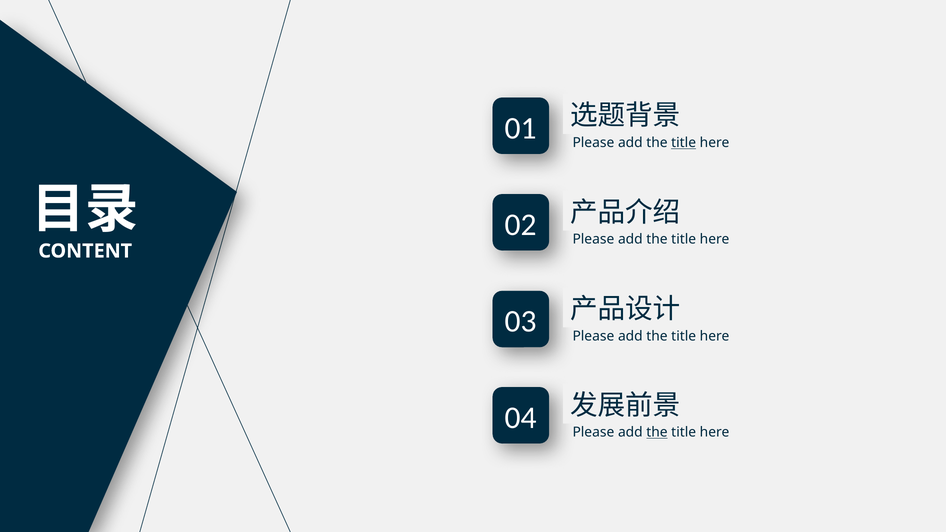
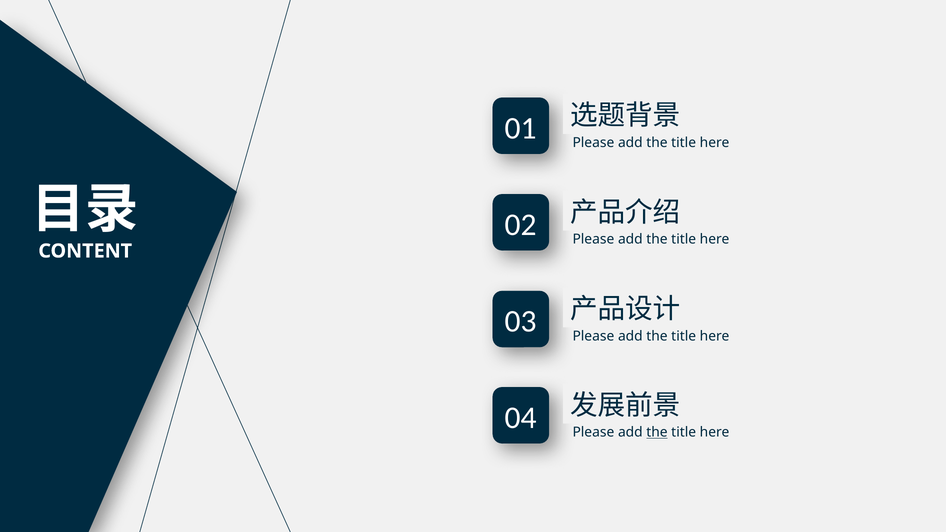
title underline: present -> none (684, 143)
